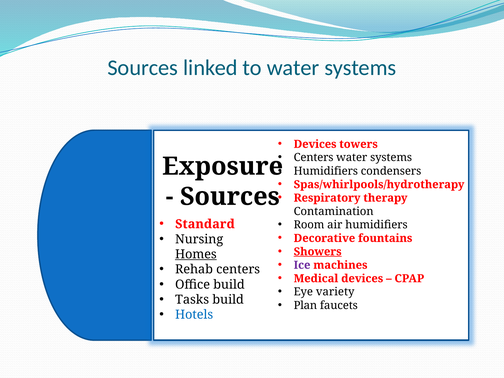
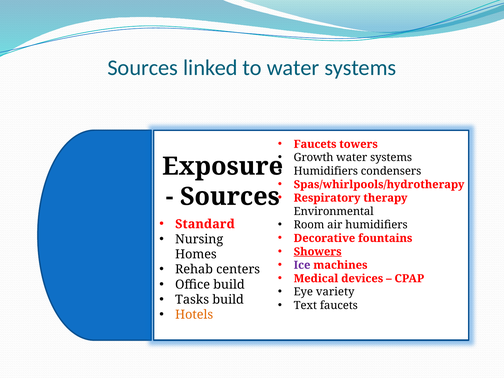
Devices: Devices -> Faucets (315, 144)
Centers: Centers -> Growth (314, 158)
Contamination: Contamination -> Environmental (334, 211)
Homes underline: present -> none (196, 254)
Plan: Plan -> Text (305, 305)
Hotels colour: blue -> orange (194, 315)
